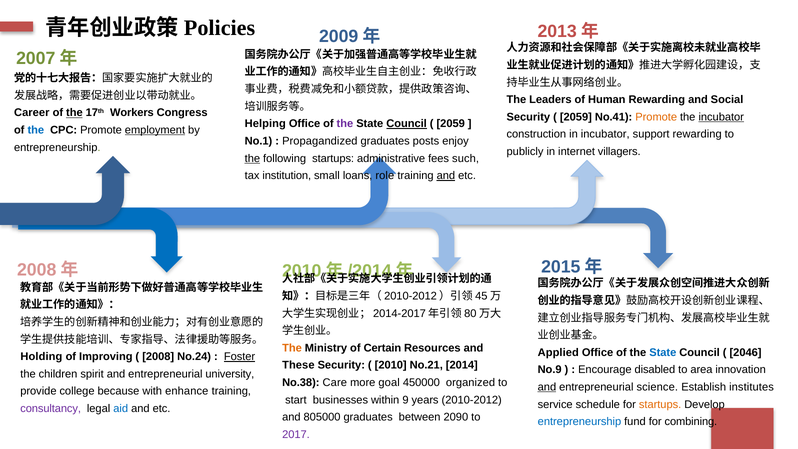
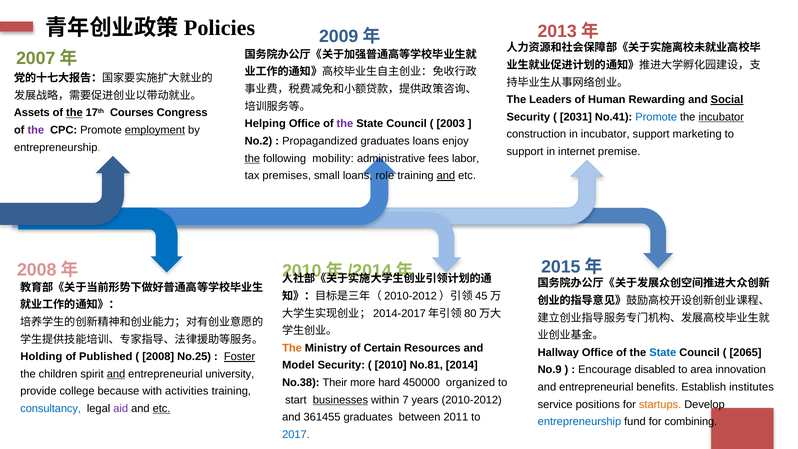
Social underline: none -> present (727, 100)
Career: Career -> Assets (32, 113)
Workers: Workers -> Courses (132, 113)
2059: 2059 -> 2031 (576, 117)
Promote colour: orange -> blue (656, 117)
Council underline: present -> none (407, 124)
2059: 2059 -> 2003 (451, 124)
the colour: blue -> purple (36, 130)
support rewarding: rewarding -> marketing (697, 134)
No.1: No.1 -> No.2 (259, 141)
graduates posts: posts -> loans (426, 141)
publicly: publicly -> support (525, 152)
villagers: villagers -> premise (619, 152)
following startups: startups -> mobility (333, 158)
such: such -> labor (466, 158)
institution: institution -> premises (287, 176)
Applied: Applied -> Hallway (558, 352)
2046: 2046 -> 2065 (746, 352)
Improving: Improving -> Published (106, 357)
No.24: No.24 -> No.25 (194, 357)
These: These -> Model (298, 365)
No.21: No.21 -> No.81 (426, 365)
and underline: none -> present (116, 374)
Care: Care -> Their (335, 383)
goal: goal -> hard (389, 383)
and underline: present -> none (547, 387)
science: science -> benefits (657, 387)
enhance: enhance -> activities (187, 391)
businesses underline: none -> present (340, 400)
9: 9 -> 7 (405, 400)
schedule: schedule -> positions (598, 404)
consultancy colour: purple -> blue (51, 409)
aid colour: blue -> purple (121, 409)
etc underline: none -> present (162, 409)
805000: 805000 -> 361455 (322, 417)
2090: 2090 -> 2011 (456, 417)
2017 colour: purple -> blue (296, 434)
